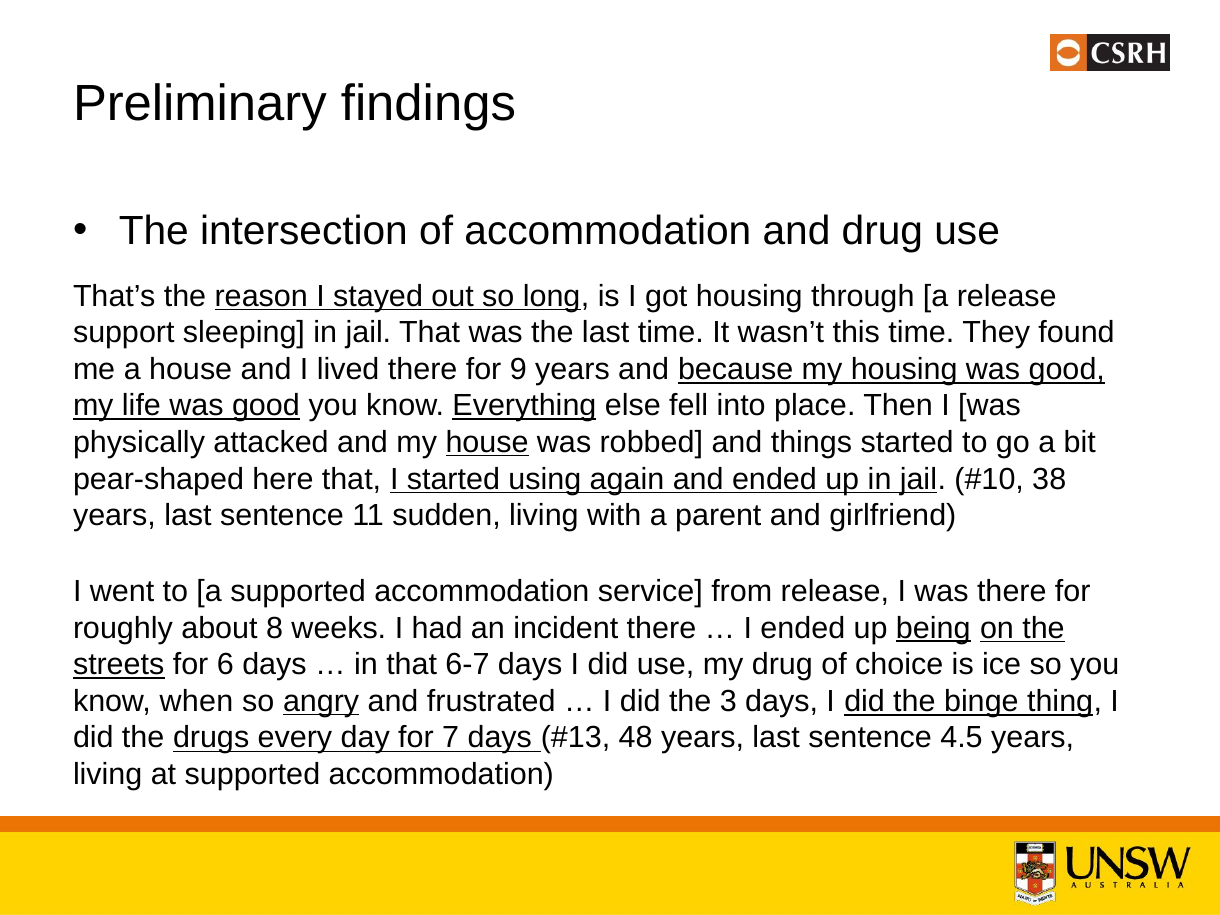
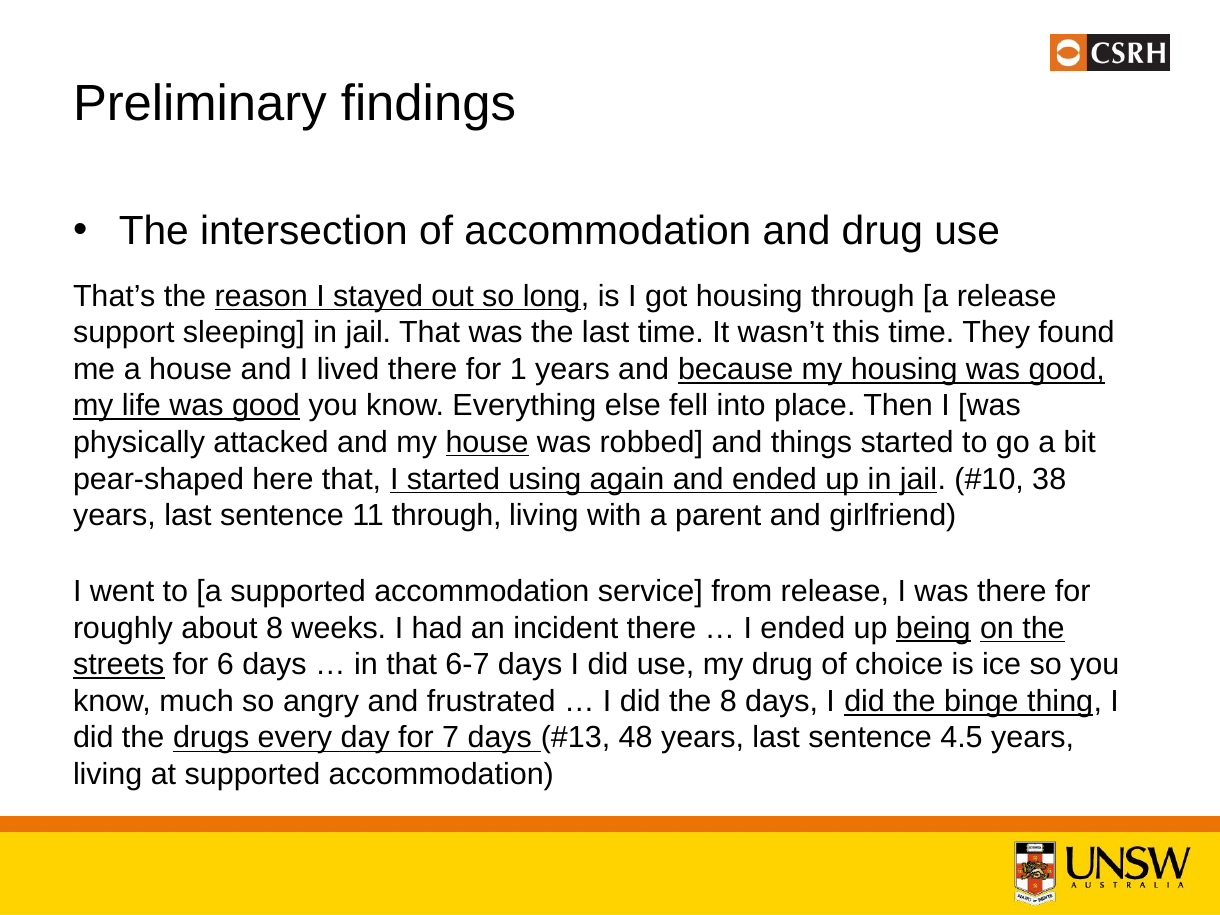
9: 9 -> 1 (518, 369)
Everything underline: present -> none (524, 406)
11 sudden: sudden -> through (447, 516)
when: when -> much (197, 701)
angry underline: present -> none (321, 701)
the 3: 3 -> 8 (728, 701)
